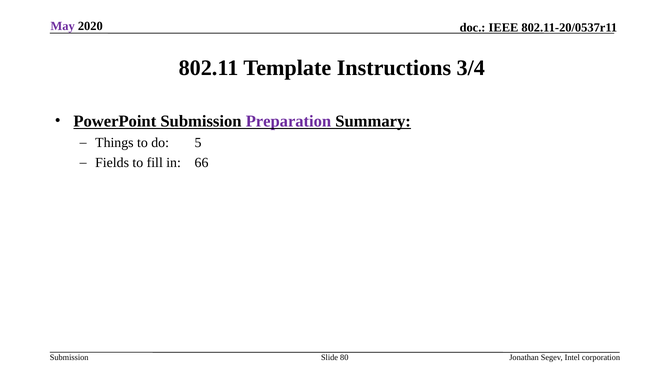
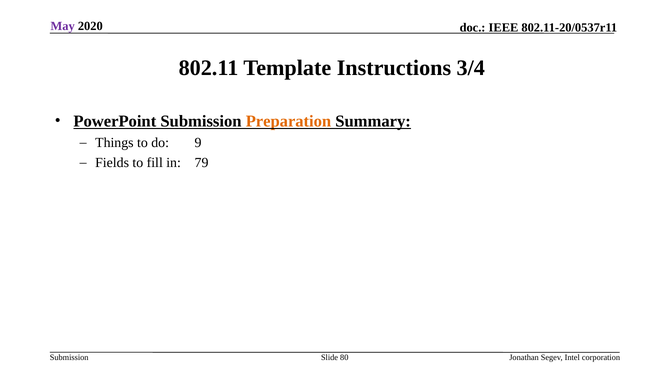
Preparation colour: purple -> orange (288, 122)
5: 5 -> 9 (198, 143)
66: 66 -> 79 (202, 163)
